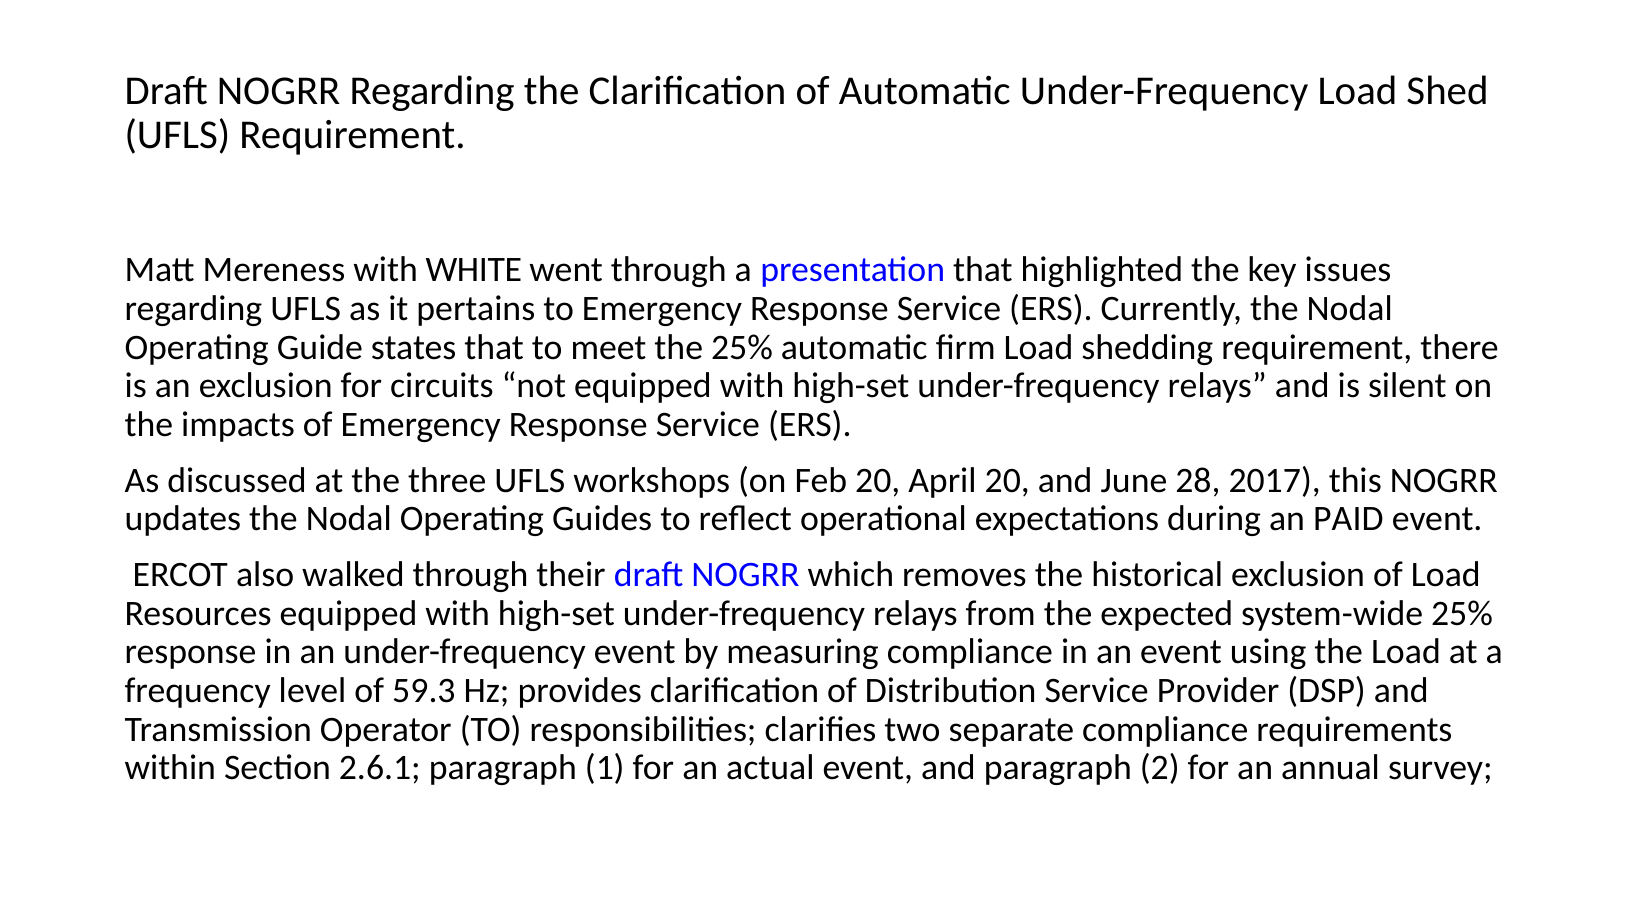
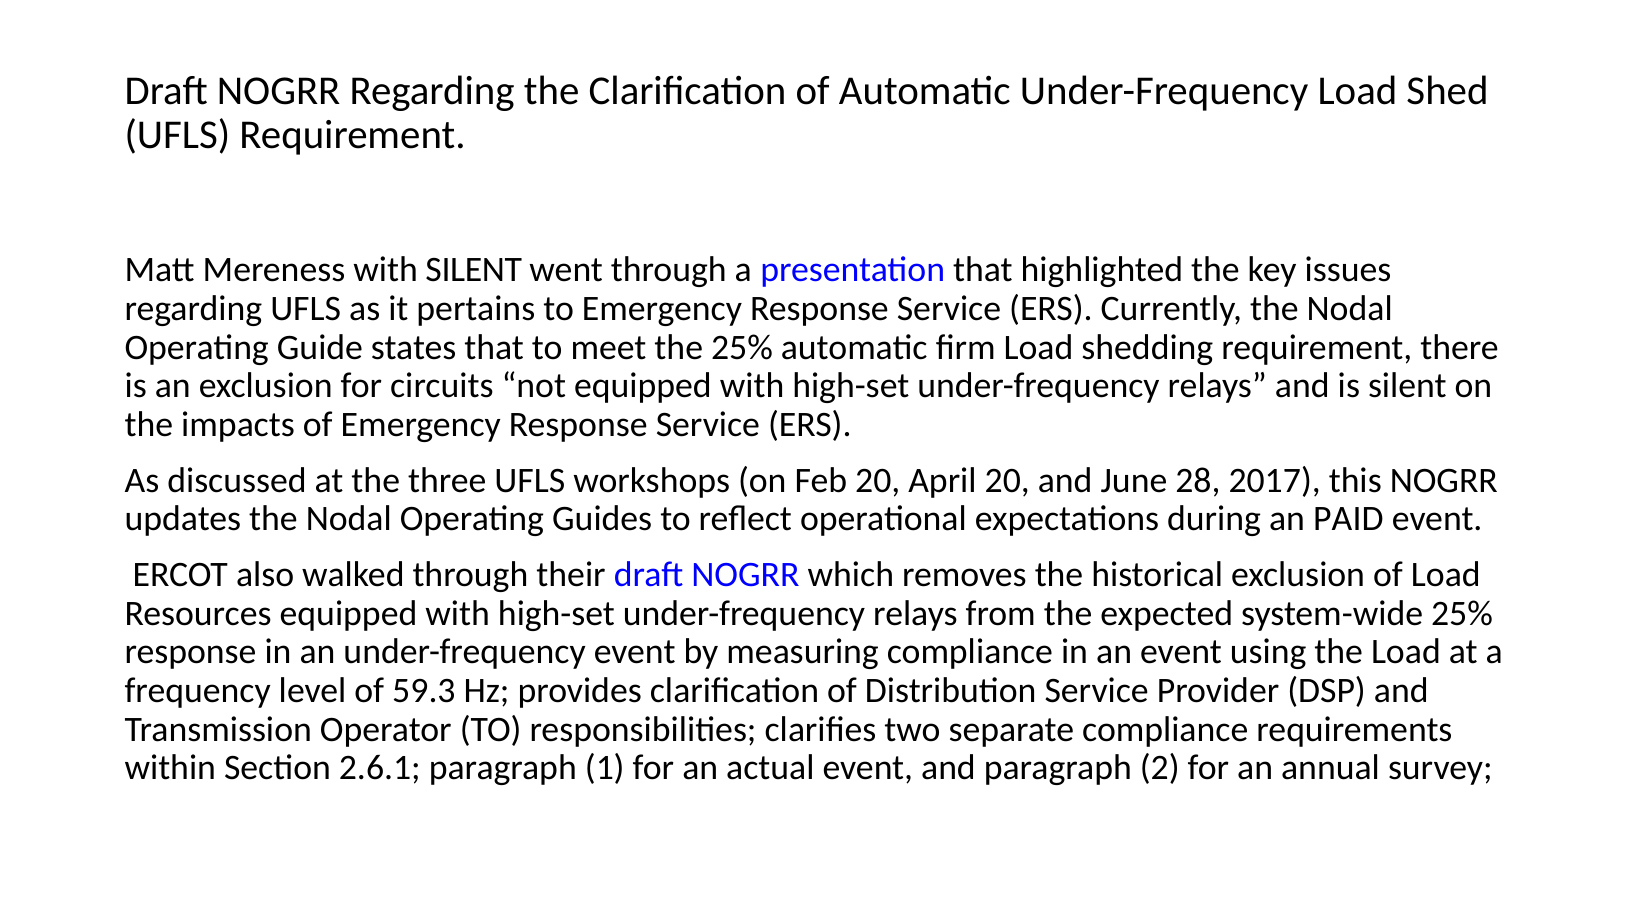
with WHITE: WHITE -> SILENT (474, 270)
